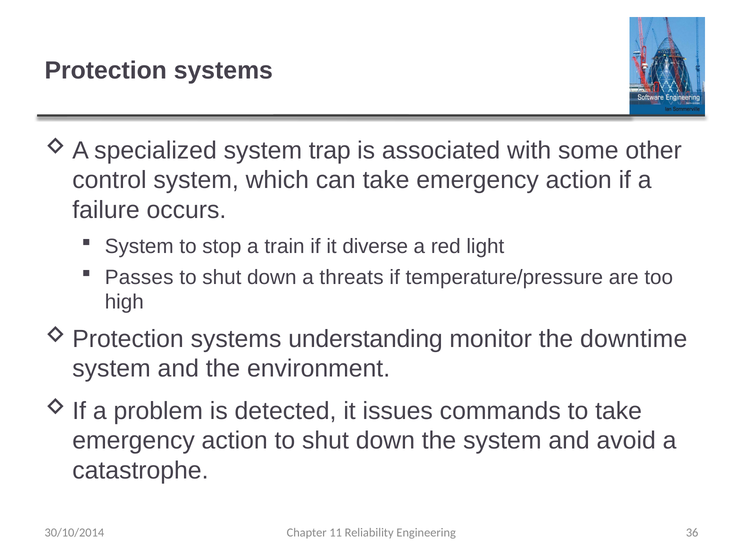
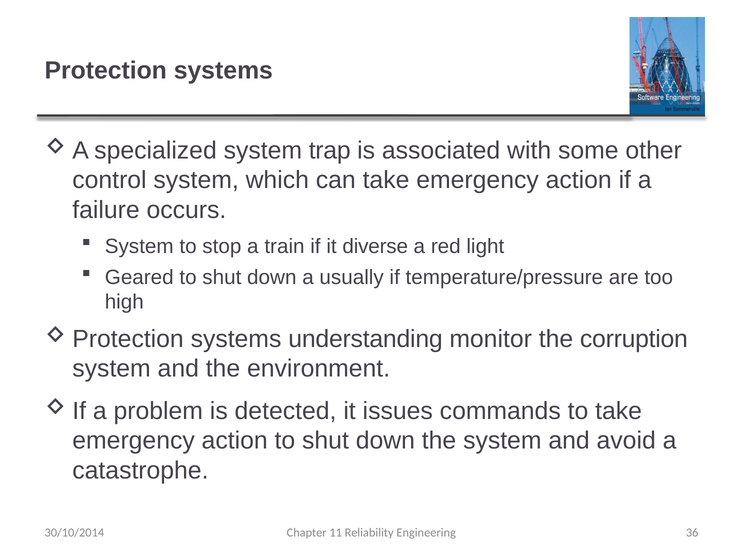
Passes: Passes -> Geared (139, 277)
threats: threats -> usually (352, 277)
downtime: downtime -> corruption (634, 339)
